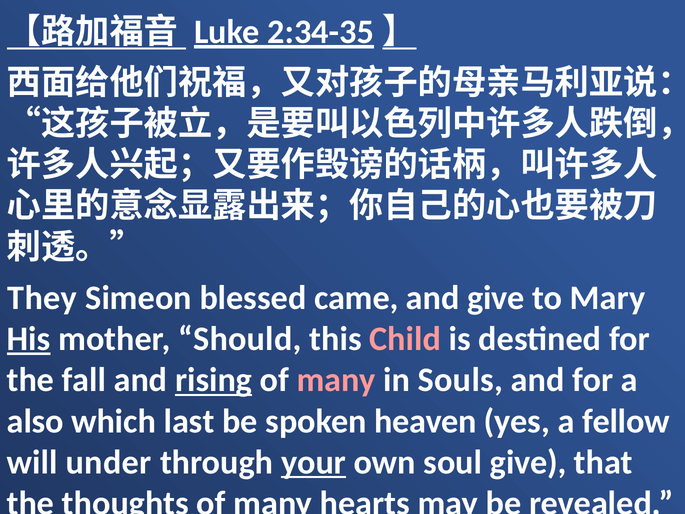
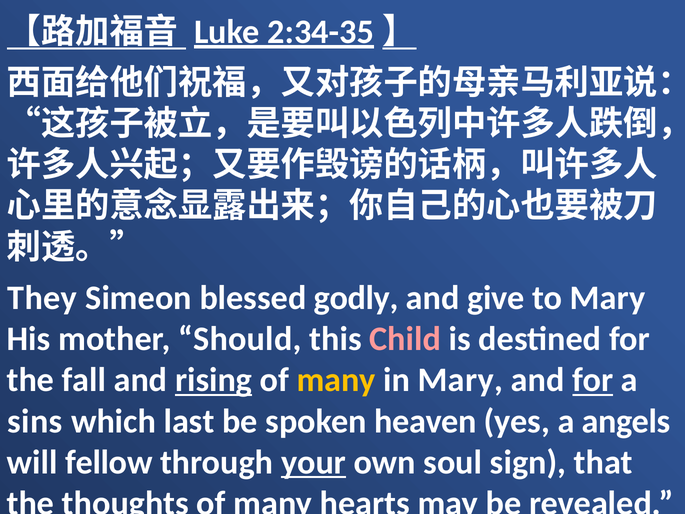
came: came -> godly (356, 298)
His underline: present -> none (29, 339)
many colour: pink -> yellow (336, 380)
in Souls: Souls -> Mary (460, 380)
for underline: none -> present (593, 380)
also: also -> sins (35, 421)
fellow: fellow -> angels (626, 421)
under: under -> fellow (109, 462)
soul give: give -> sign (528, 462)
